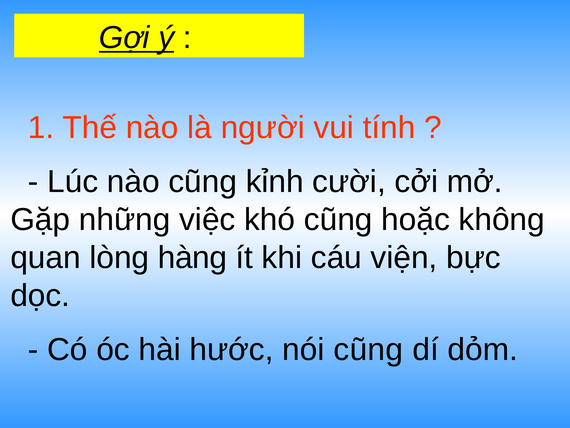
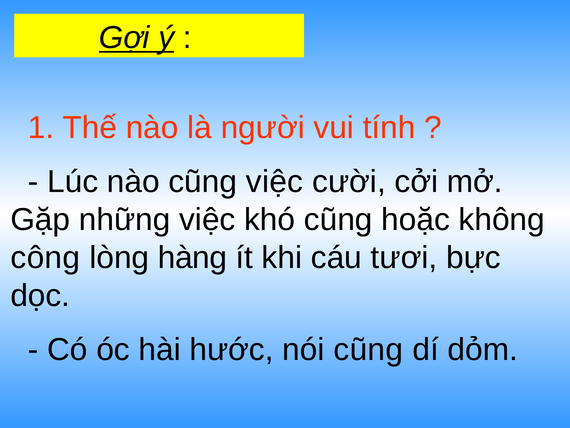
cũng kỉnh: kỉnh -> việc (275, 181)
quan: quan -> công (45, 257)
viện: viện -> tươi (404, 257)
